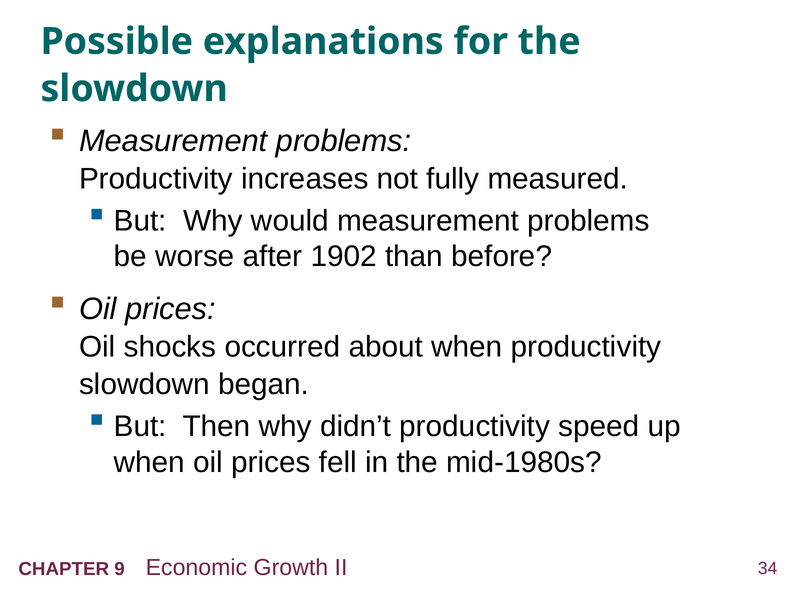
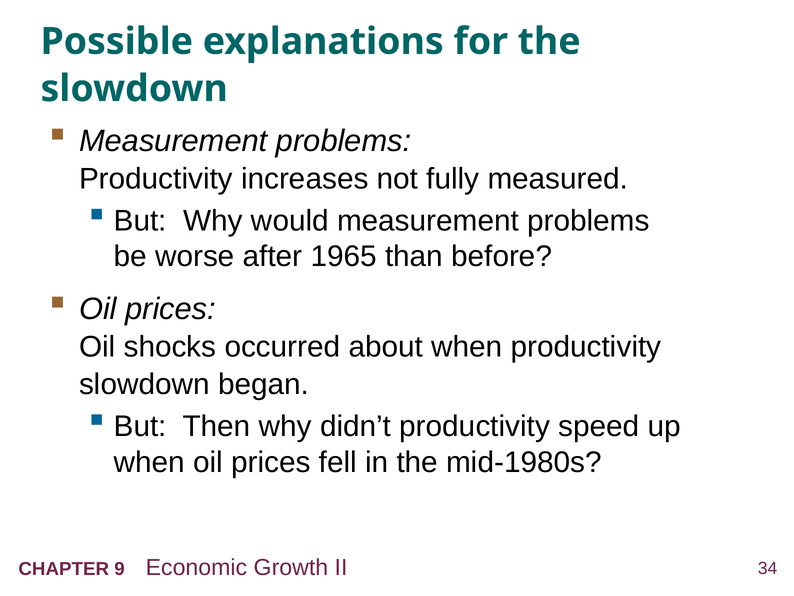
1902: 1902 -> 1965 (344, 256)
